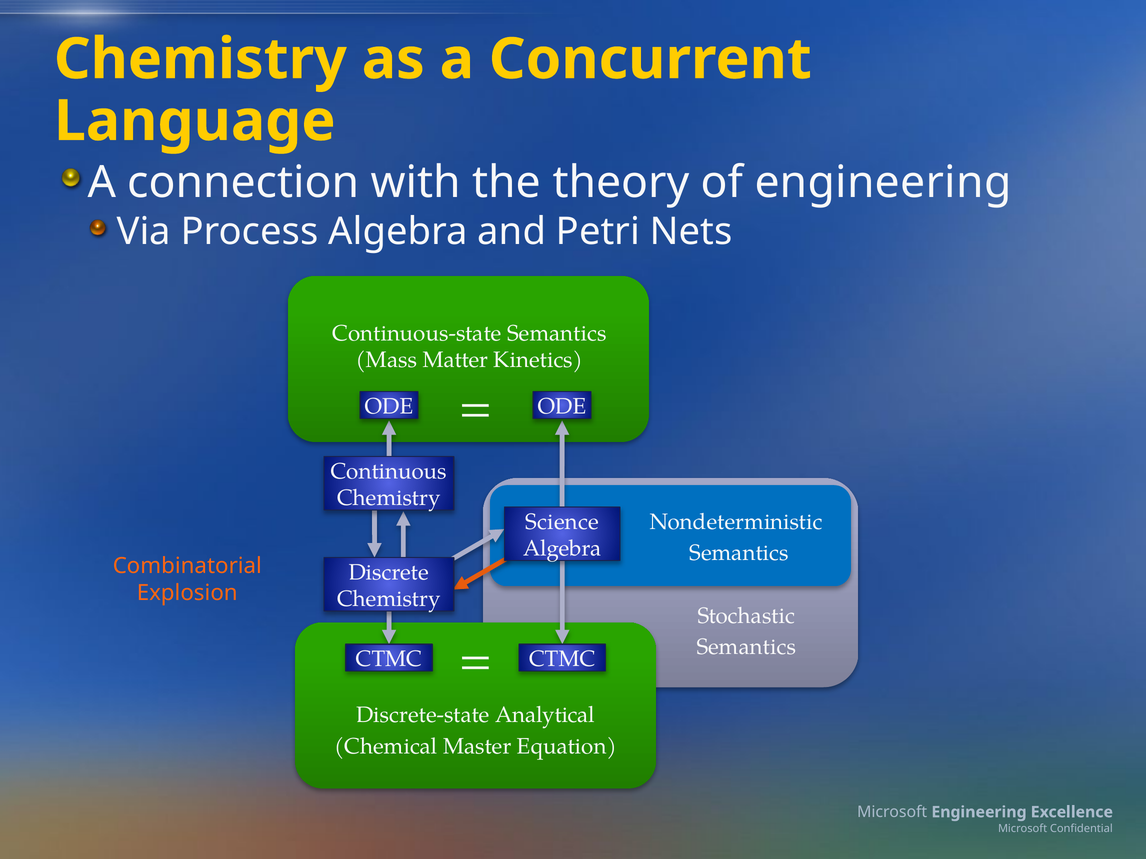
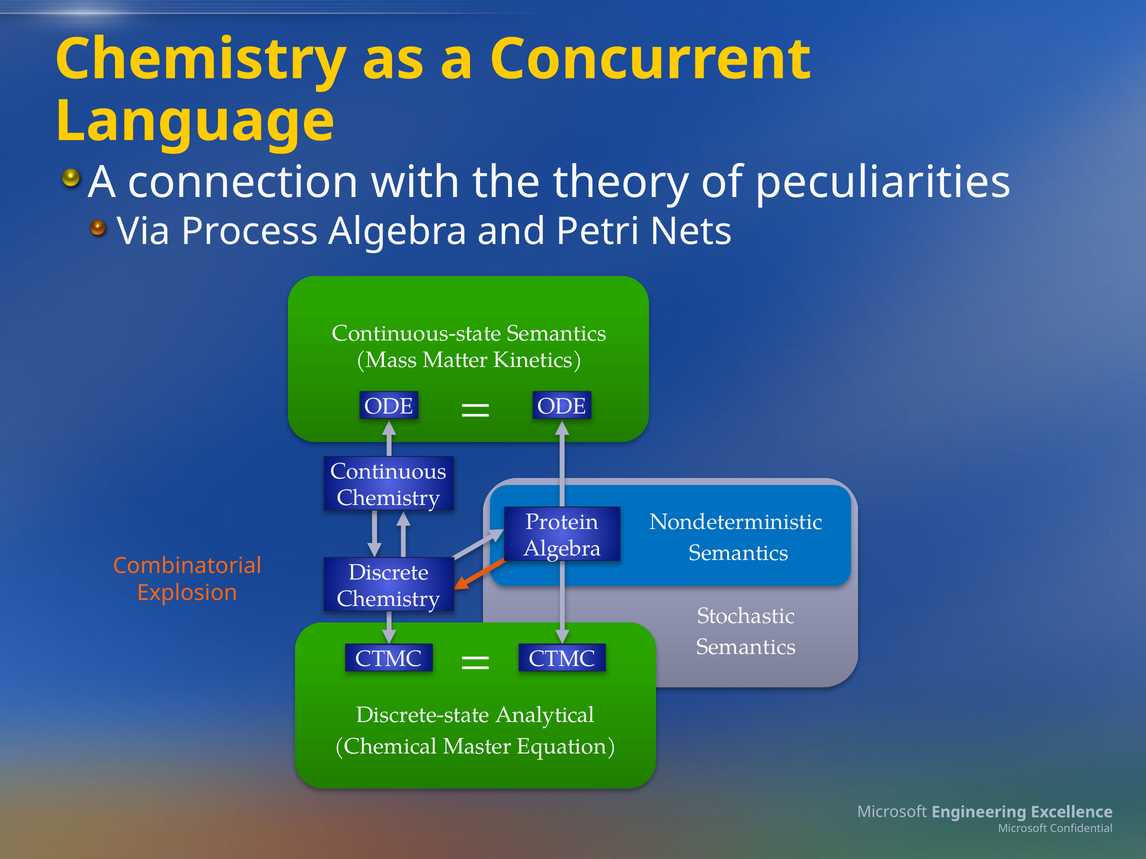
of engineering: engineering -> peculiarities (883, 183)
Science: Science -> Protein (562, 522)
